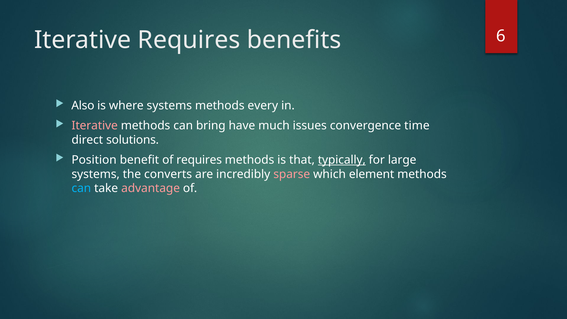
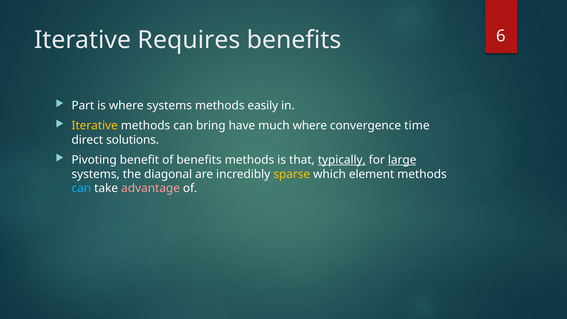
Also: Also -> Part (83, 106)
every: every -> easily (263, 106)
Iterative colour: pink -> yellow (95, 126)
much issues: issues -> where (310, 126)
Position: Position -> Pivoting (94, 160)
of requires: requires -> benefits (199, 160)
large underline: none -> present (402, 160)
converts: converts -> diagonal (168, 174)
sparse colour: pink -> yellow (292, 174)
